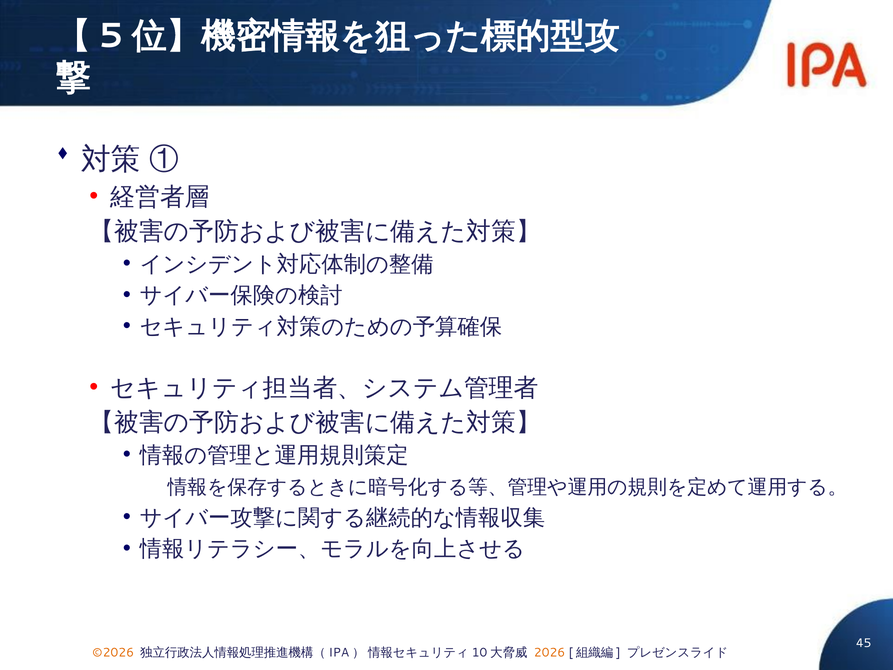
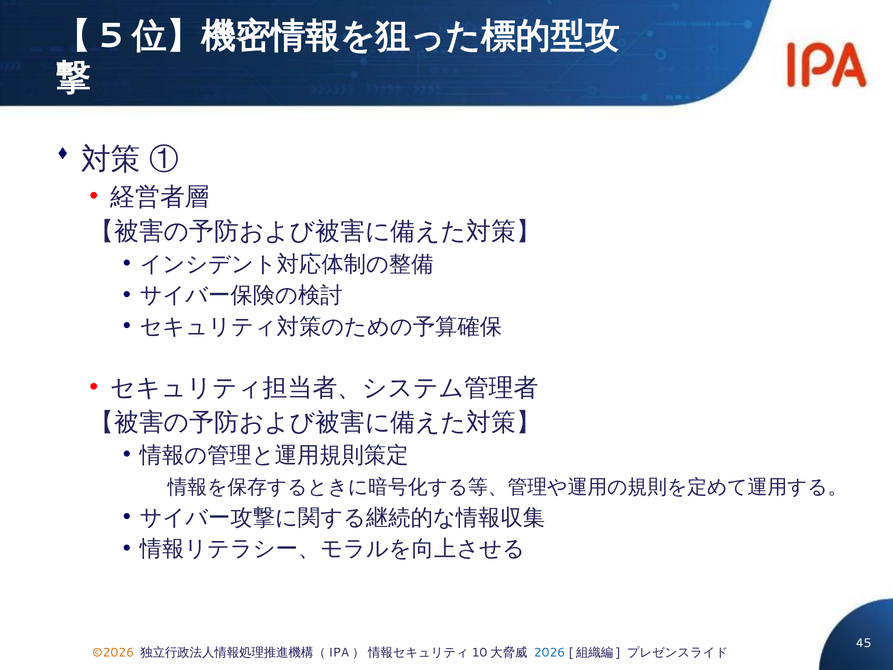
2026 colour: orange -> blue (550, 652)
